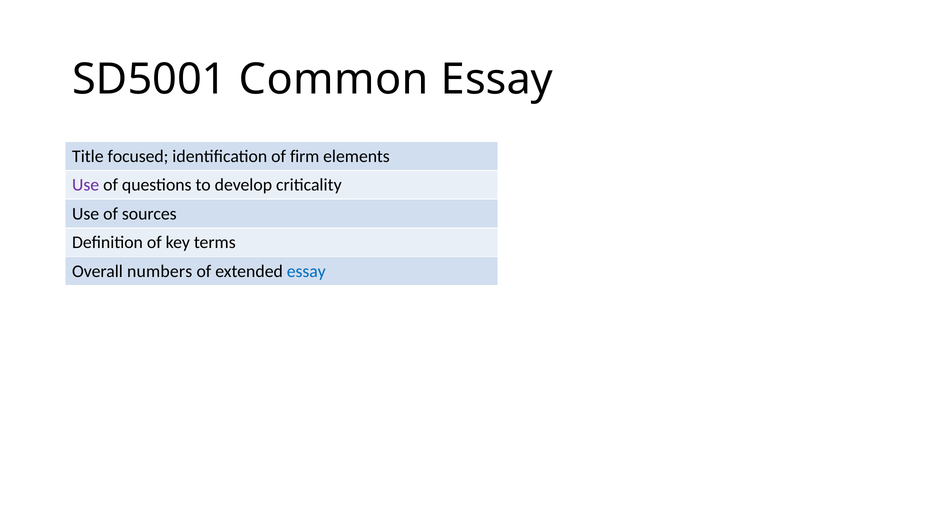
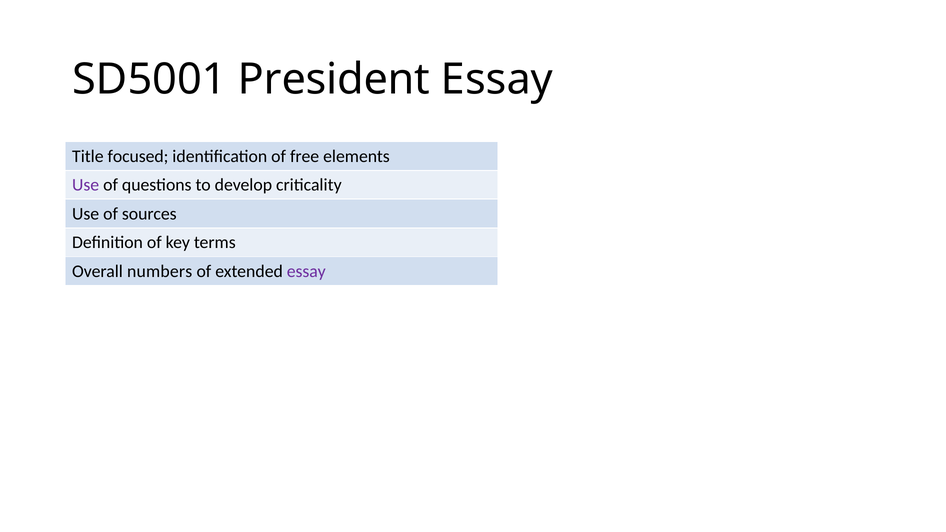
Common: Common -> President (334, 79)
firm: firm -> free (305, 156)
essay colour: blue -> purple (306, 271)
